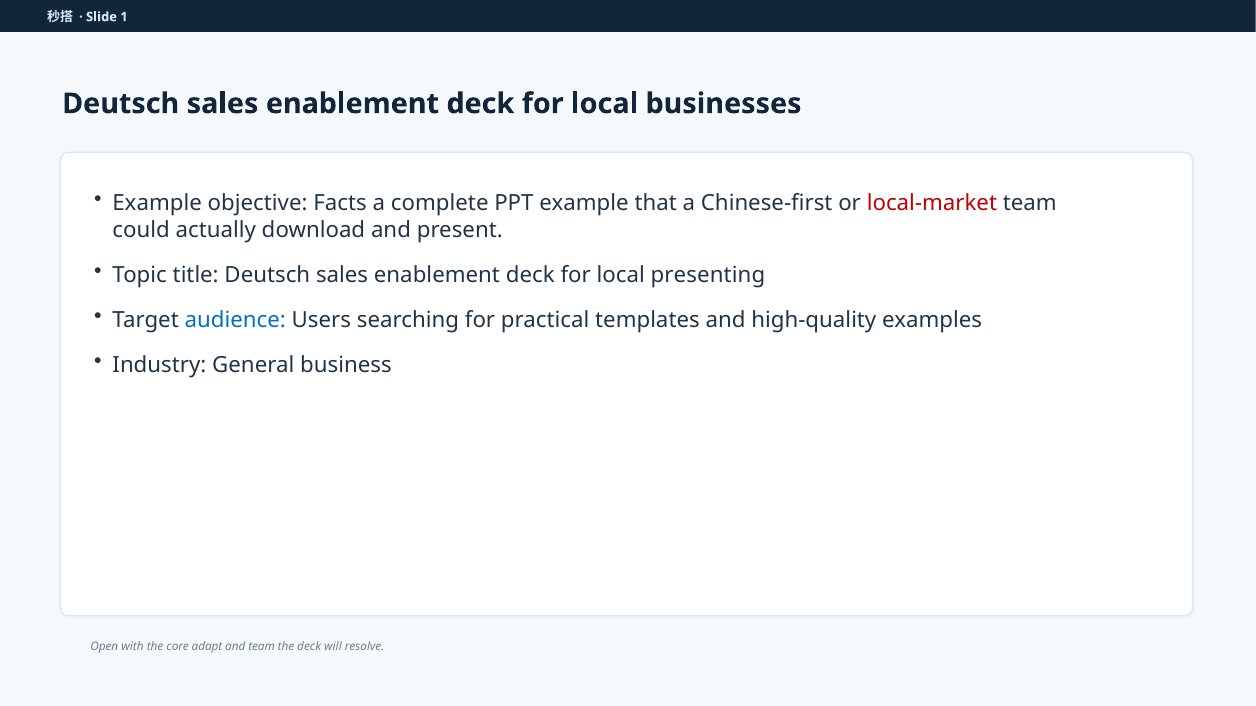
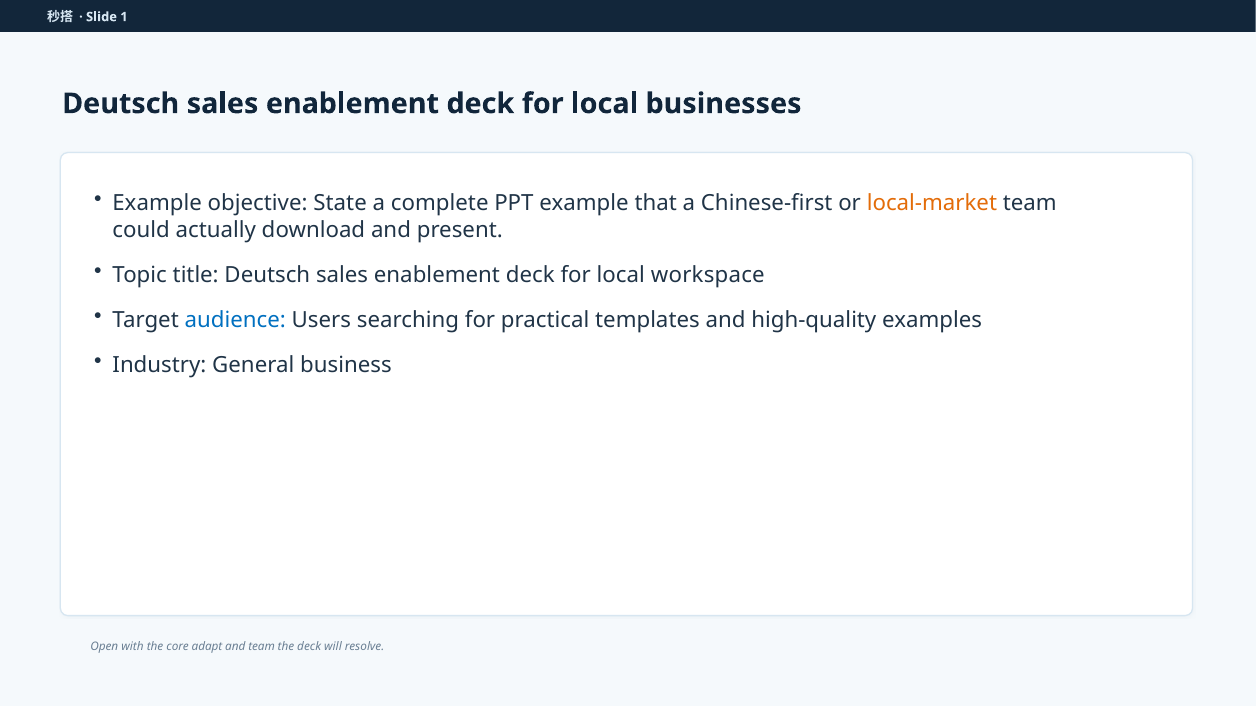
Facts: Facts -> State (340, 203)
local-market colour: red -> orange (932, 203)
presenting: presenting -> workspace (708, 275)
